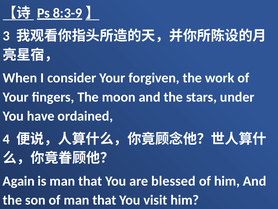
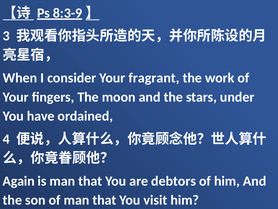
forgiven: forgiven -> fragrant (154, 78)
blessed: blessed -> debtors (174, 181)
